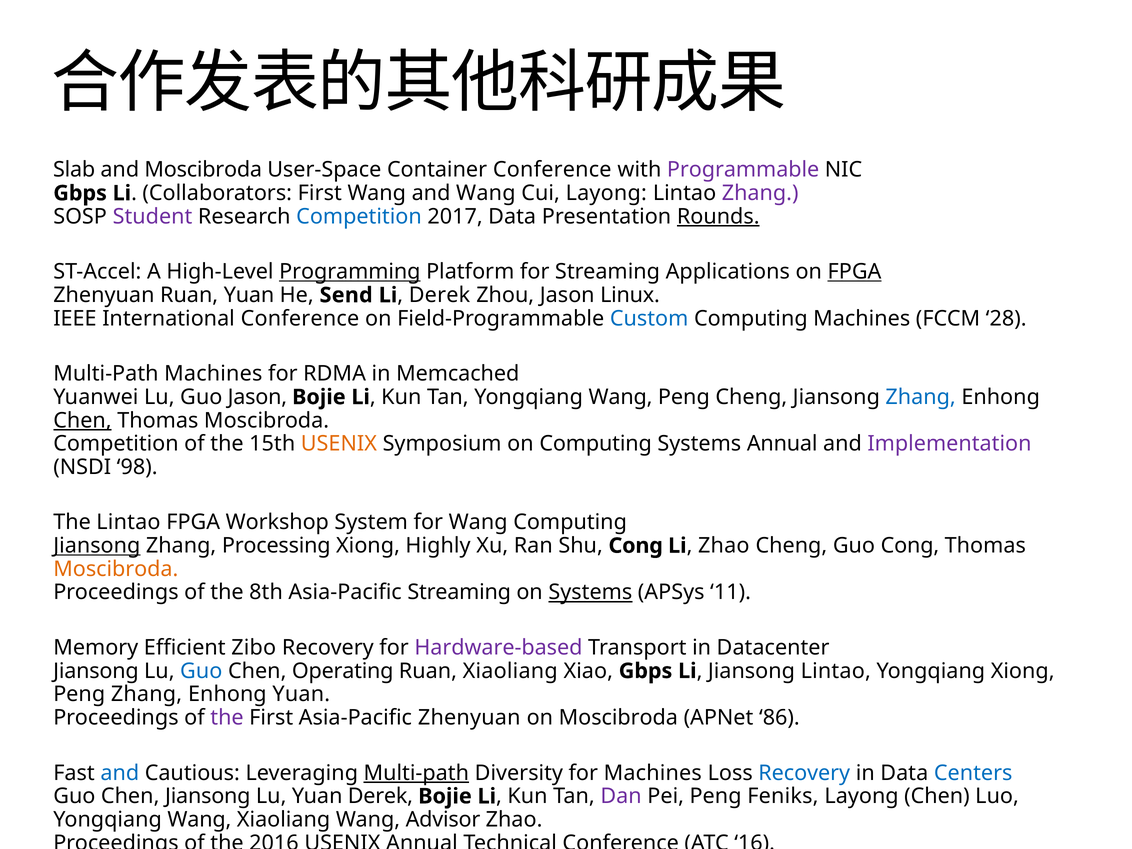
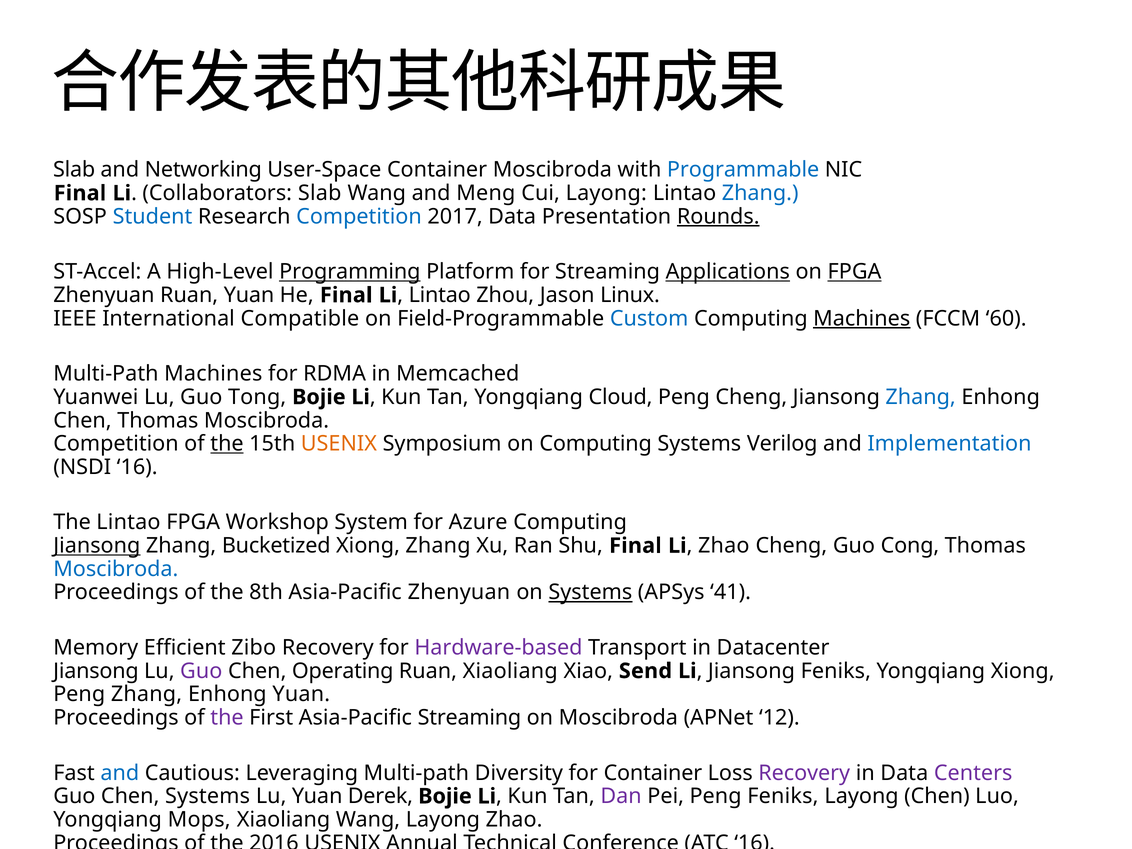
and Moscibroda: Moscibroda -> Networking (203, 170)
Container Conference: Conference -> Moscibroda (552, 170)
Programmable colour: purple -> blue (743, 170)
Gbps: Gbps -> Final (80, 193)
Collaborators First: First -> Slab (320, 193)
and Wang: Wang -> Meng (486, 193)
Zhang colour: purple -> blue (760, 193)
Student colour: purple -> blue (153, 217)
Applications underline: none -> present (728, 272)
He Send: Send -> Final (346, 295)
Li Derek: Derek -> Lintao (440, 295)
International Conference: Conference -> Compatible (300, 318)
Machines underline: none -> present (862, 318)
28: 28 -> 60 (1006, 318)
Guo Jason: Jason -> Tong (257, 397)
Tan Yongqiang Wang: Wang -> Cloud (620, 397)
Chen underline: present -> none (82, 420)
the underline: none -> present (227, 444)
Systems Annual: Annual -> Verilog (782, 444)
Implementation colour: purple -> blue (949, 444)
NSDI 98: 98 -> 16 (137, 467)
for Wang: Wang -> Azure (478, 522)
Processing: Processing -> Bucketized (276, 546)
Xiong Highly: Highly -> Zhang (438, 546)
Shu Cong: Cong -> Final (635, 546)
Moscibroda colour: orange -> blue (116, 569)
Asia-Pacific Streaming: Streaming -> Zhenyuan (459, 592)
11: 11 -> 41 (731, 592)
Guo colour: blue -> purple (201, 671)
Xiao Gbps: Gbps -> Send (645, 671)
Jiansong Lintao: Lintao -> Feniks (836, 671)
Asia-Pacific Zhenyuan: Zhenyuan -> Streaming (469, 718)
86: 86 -> 12 (779, 718)
Multi-path underline: present -> none (416, 773)
for Machines: Machines -> Container (653, 773)
Recovery colour: blue -> purple (804, 773)
Centers colour: blue -> purple (973, 773)
Chen Jiansong: Jiansong -> Systems (208, 796)
Wang: Wang -> Mops (199, 820)
Wang Advisor: Advisor -> Layong (443, 820)
